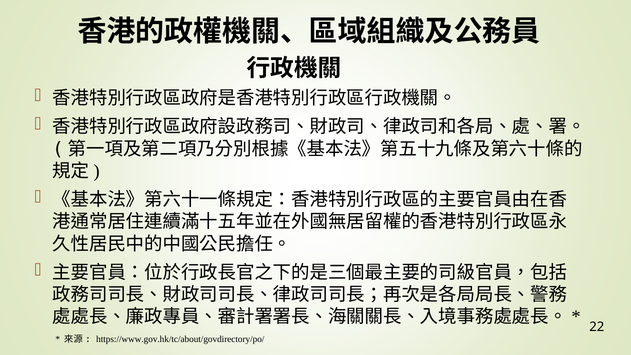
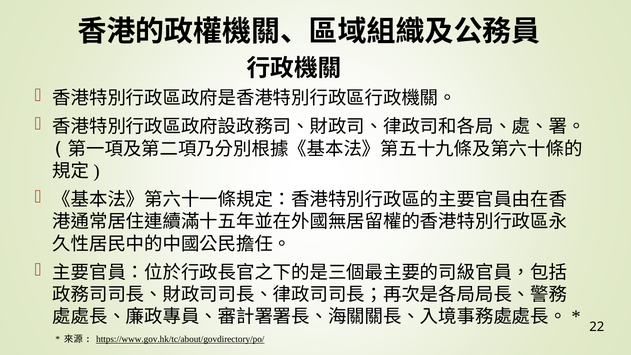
https://www.gov.hk/tc/about/govdirectory/po/ underline: none -> present (180, 339)
